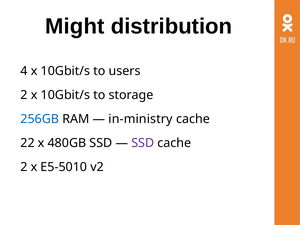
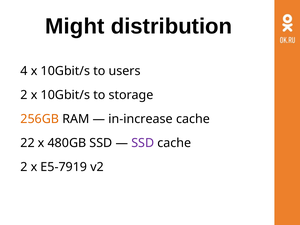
256GB colour: blue -> orange (40, 119)
in-ministry: in-ministry -> in-increase (141, 119)
E5-5010: E5-5010 -> E5-7919 (64, 167)
